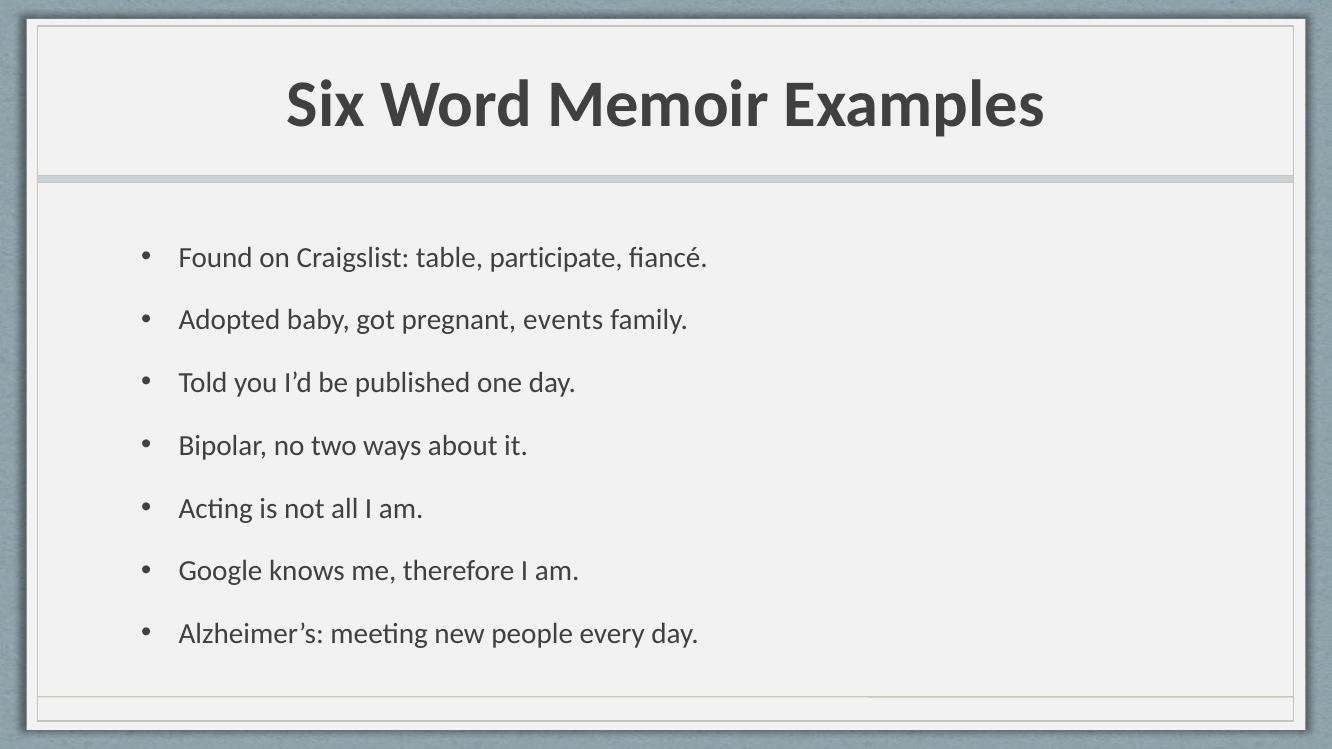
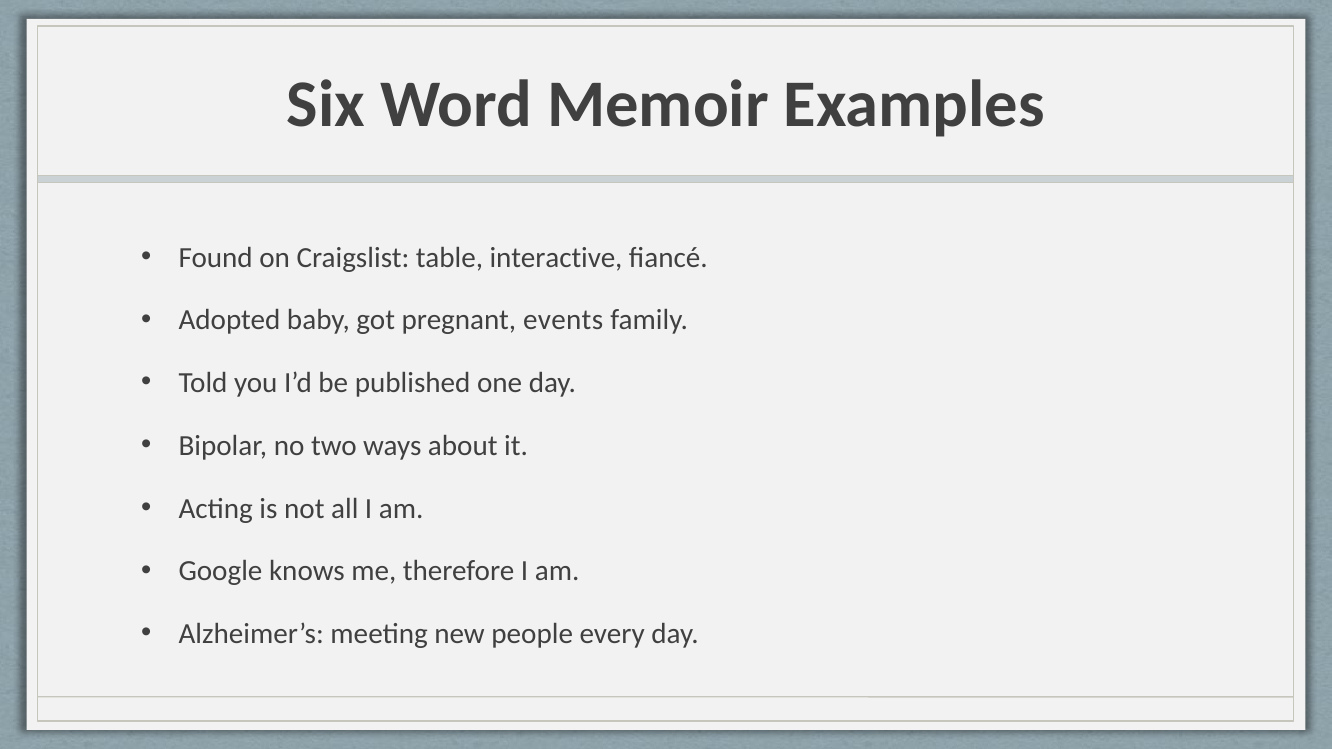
participate: participate -> interactive (556, 258)
